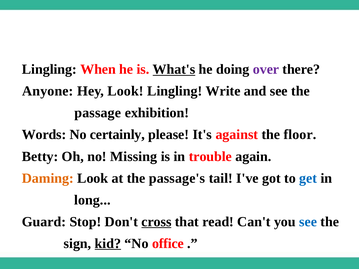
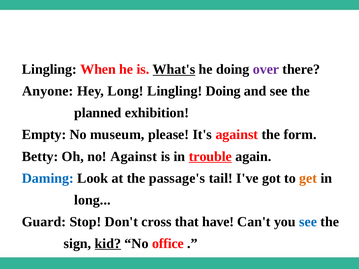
Hey Look: Look -> Long (126, 91)
Lingling Write: Write -> Doing (223, 91)
passage: passage -> planned (98, 113)
Words: Words -> Empty (44, 135)
certainly: certainly -> museum (117, 135)
floor: floor -> form (300, 135)
no Missing: Missing -> Against (134, 157)
trouble underline: none -> present (210, 157)
Daming colour: orange -> blue (48, 178)
get colour: blue -> orange (308, 178)
cross underline: present -> none (156, 222)
read: read -> have (218, 222)
